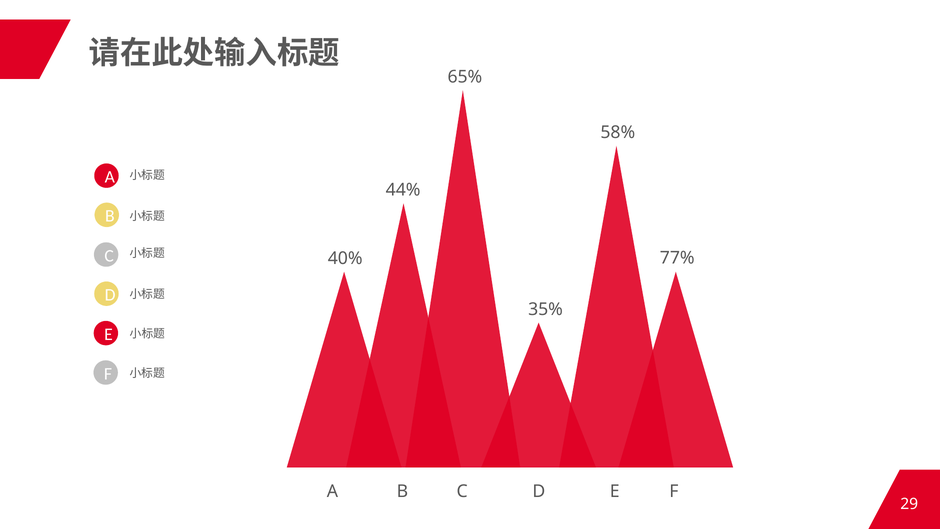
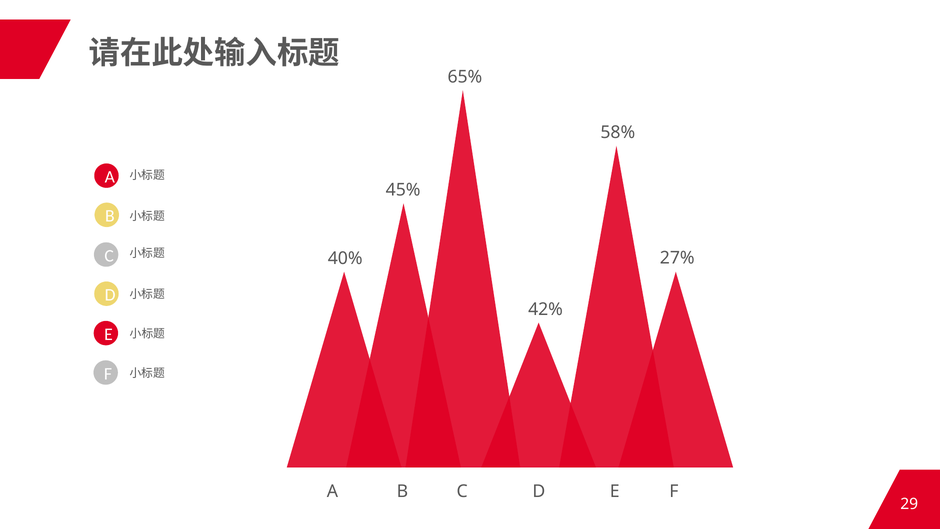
44%: 44% -> 45% (403, 190)
77%: 77% -> 27% (677, 258)
35%: 35% -> 42% (546, 309)
